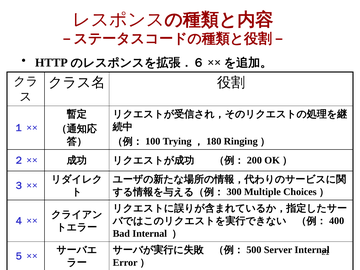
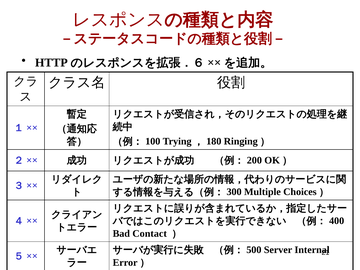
Bad Internal: Internal -> Contact (150, 234)
